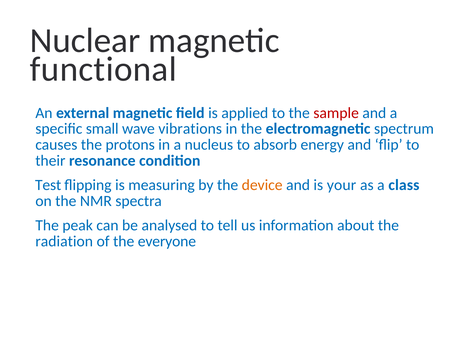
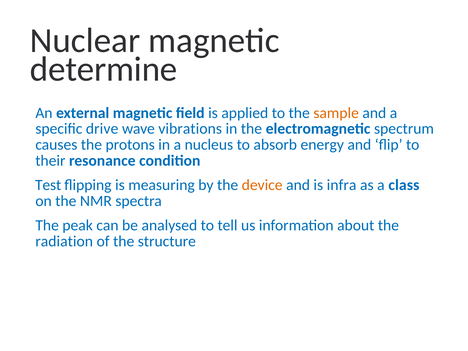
functional: functional -> determine (104, 69)
sample colour: red -> orange (336, 113)
small: small -> drive (102, 129)
your: your -> infra (342, 185)
everyone: everyone -> structure (167, 241)
